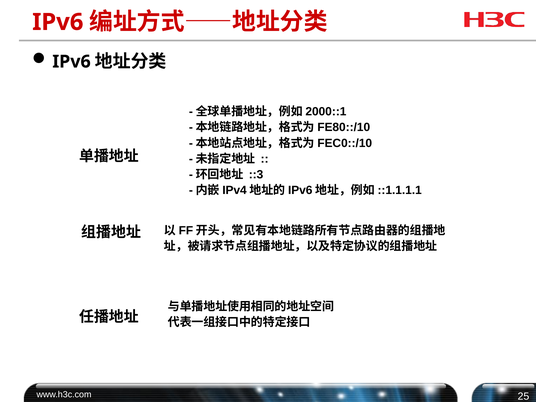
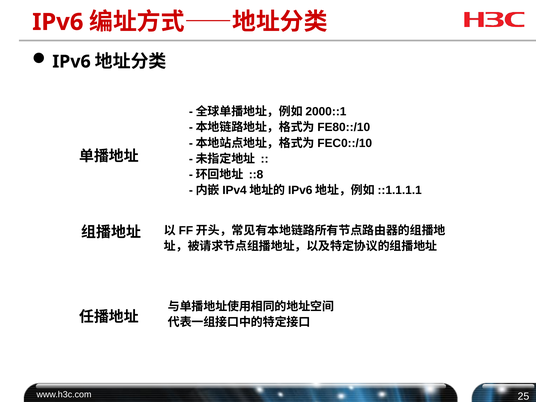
::3: ::3 -> ::8 (256, 174)
